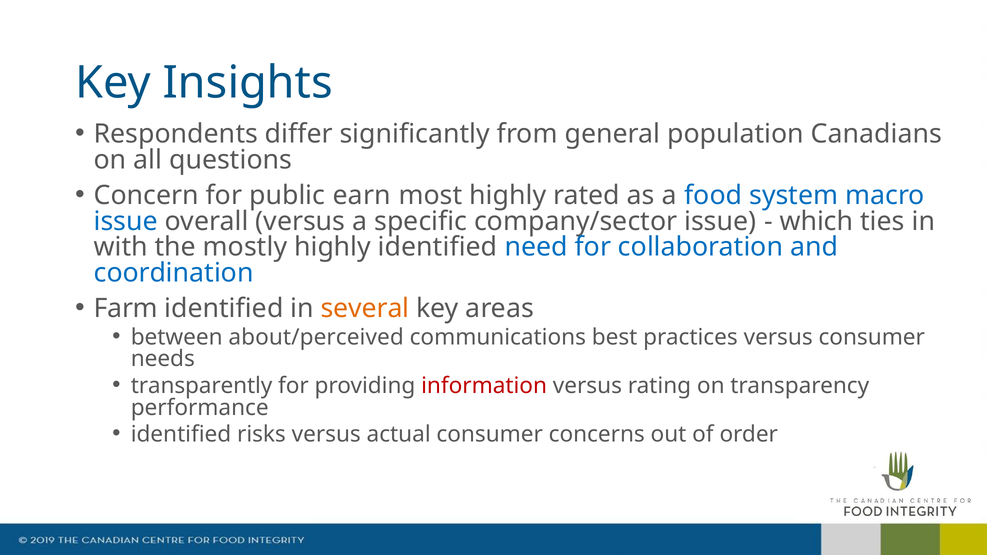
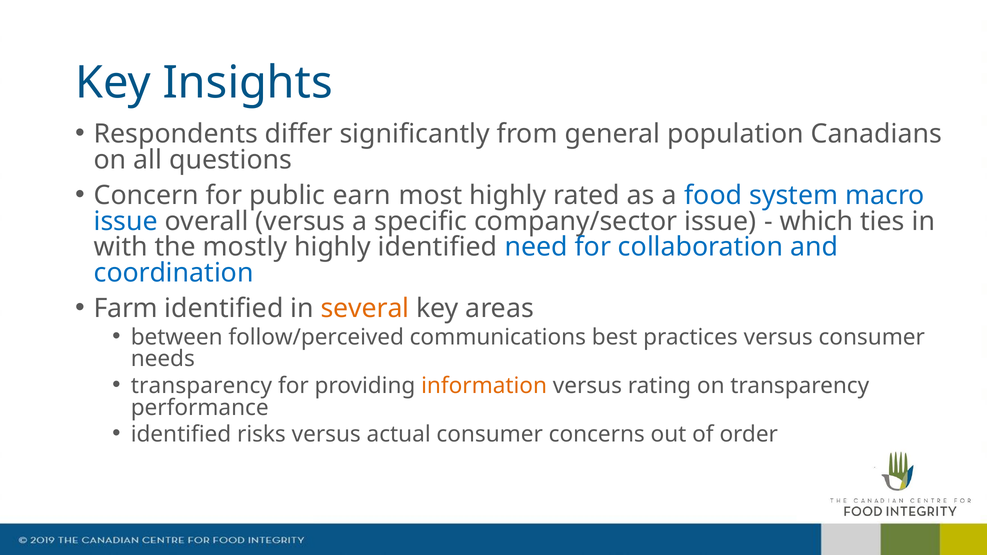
about/perceived: about/perceived -> follow/perceived (316, 337)
transparently: transparently -> transparency (201, 386)
information colour: red -> orange (484, 386)
